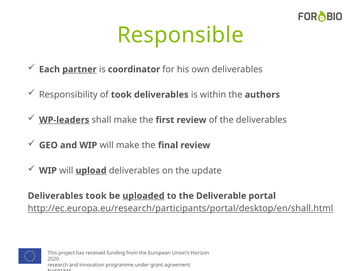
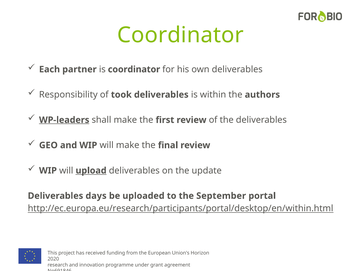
Responsible: Responsible -> Coordinator (180, 35)
partner underline: present -> none (79, 69)
Deliverables took: took -> days (96, 196)
uploaded underline: present -> none (143, 196)
Deliverable: Deliverable -> September (221, 196)
http://ec.europa.eu/research/participants/portal/desktop/en/shall.html: http://ec.europa.eu/research/participants/portal/desktop/en/shall.html -> http://ec.europa.eu/research/participants/portal/desktop/en/within.html (181, 208)
